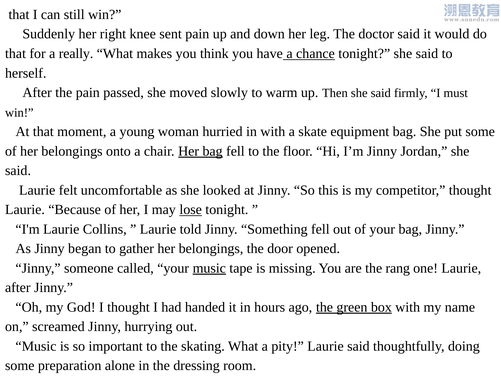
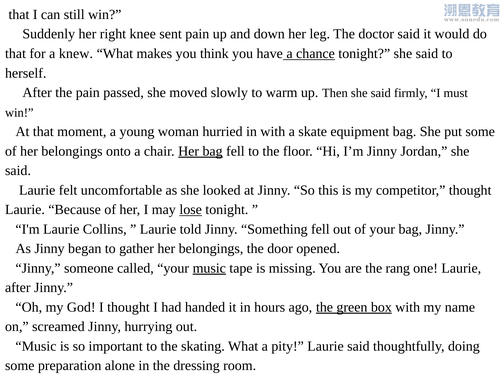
really: really -> knew (76, 54)
